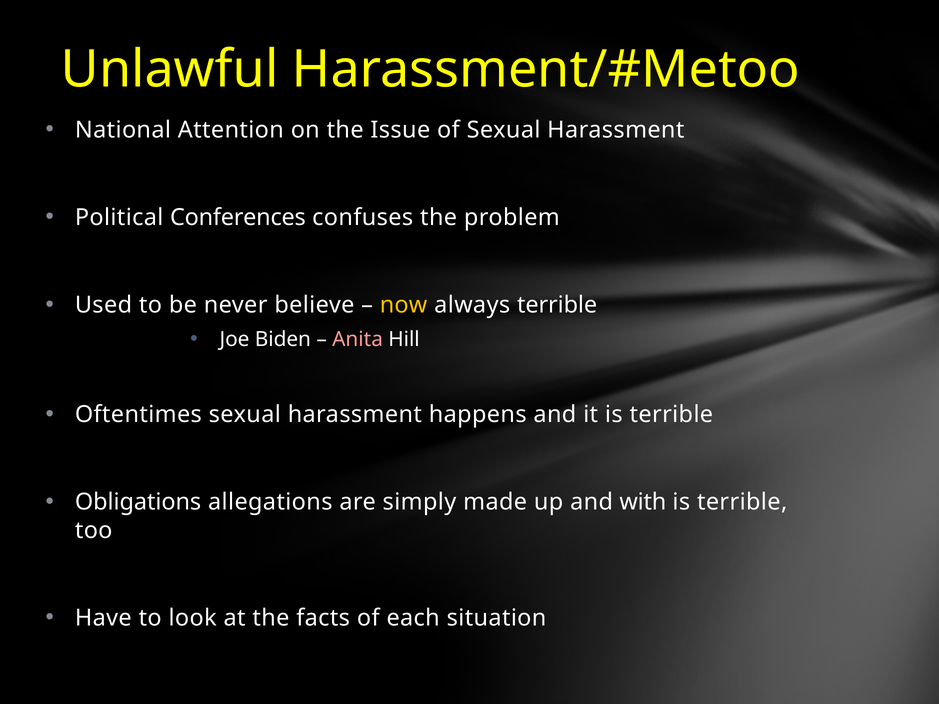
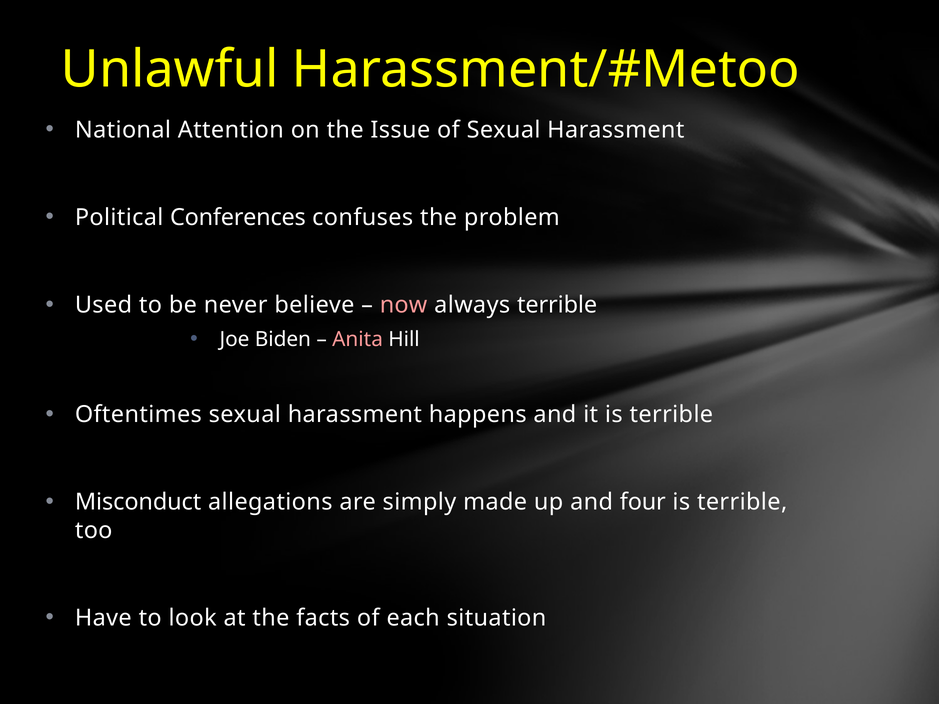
now colour: yellow -> pink (403, 305)
Obligations: Obligations -> Misconduct (138, 502)
with: with -> four (643, 502)
